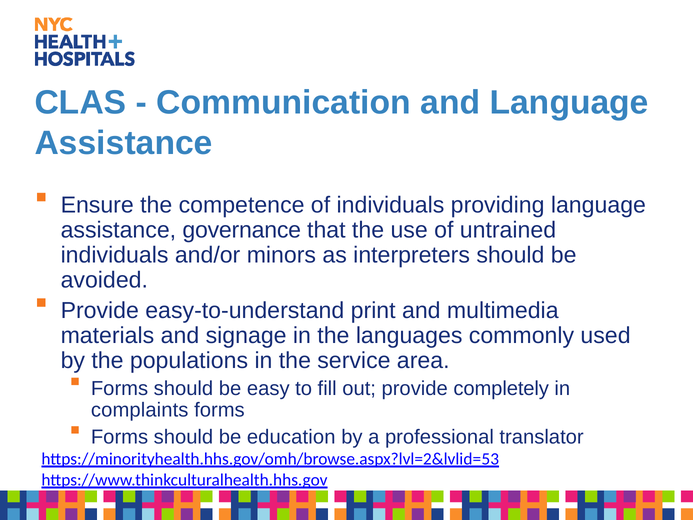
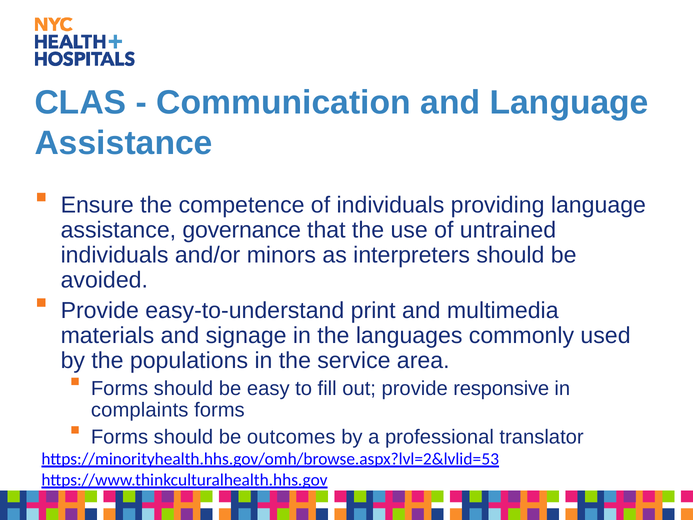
completely: completely -> responsive (501, 388)
education: education -> outcomes (291, 437)
